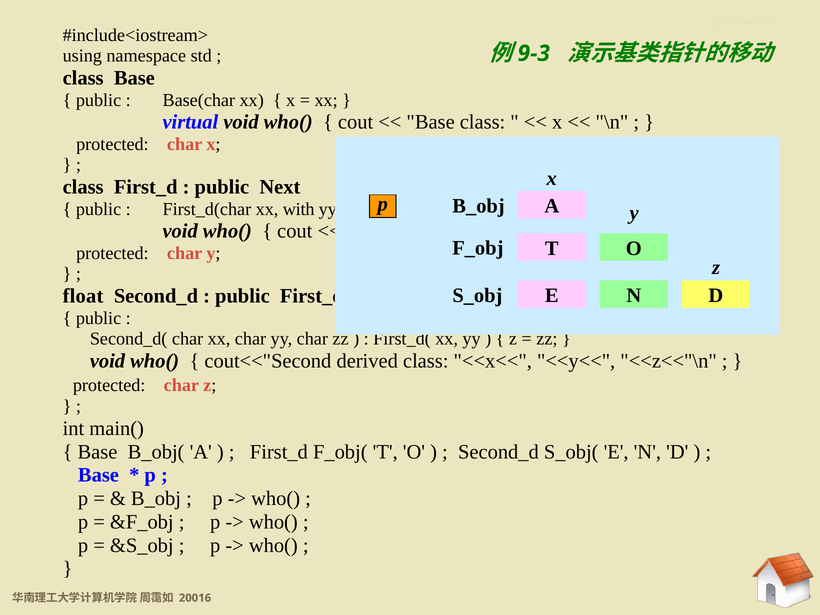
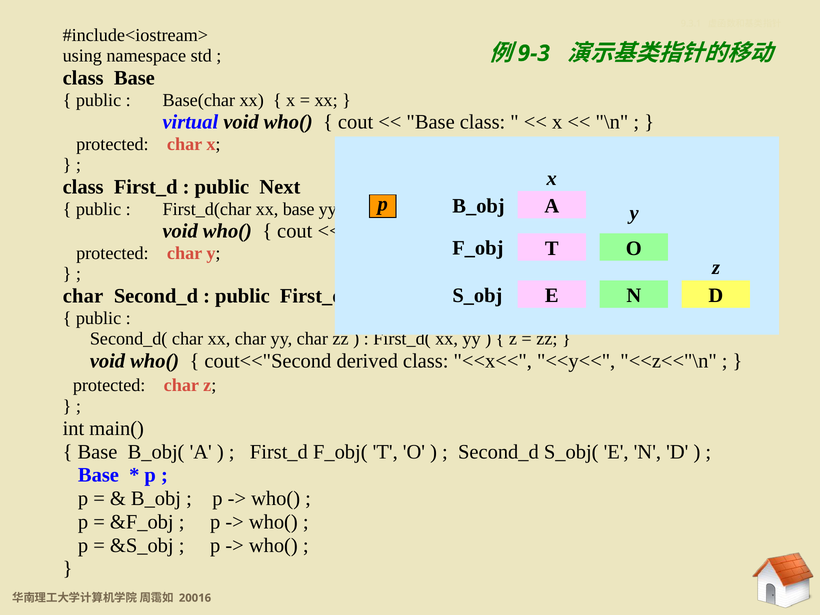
xx with: with -> base (299, 209)
float: float -> char (83, 296)
